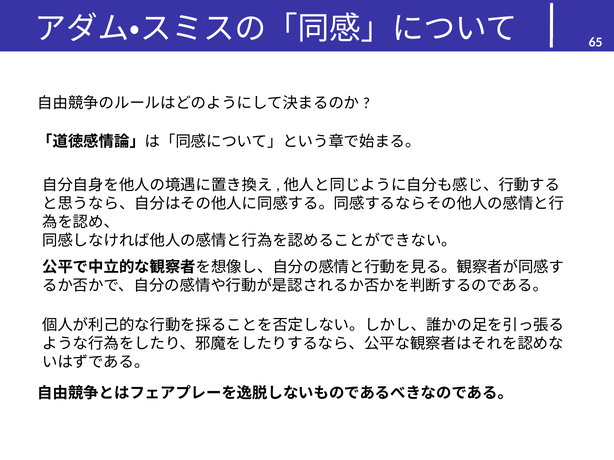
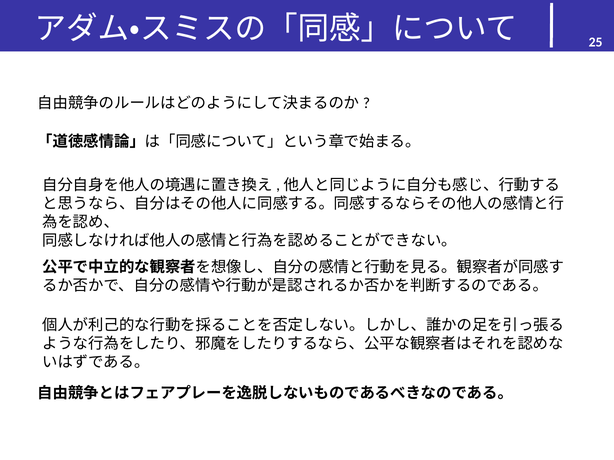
65: 65 -> 25 (596, 42)
